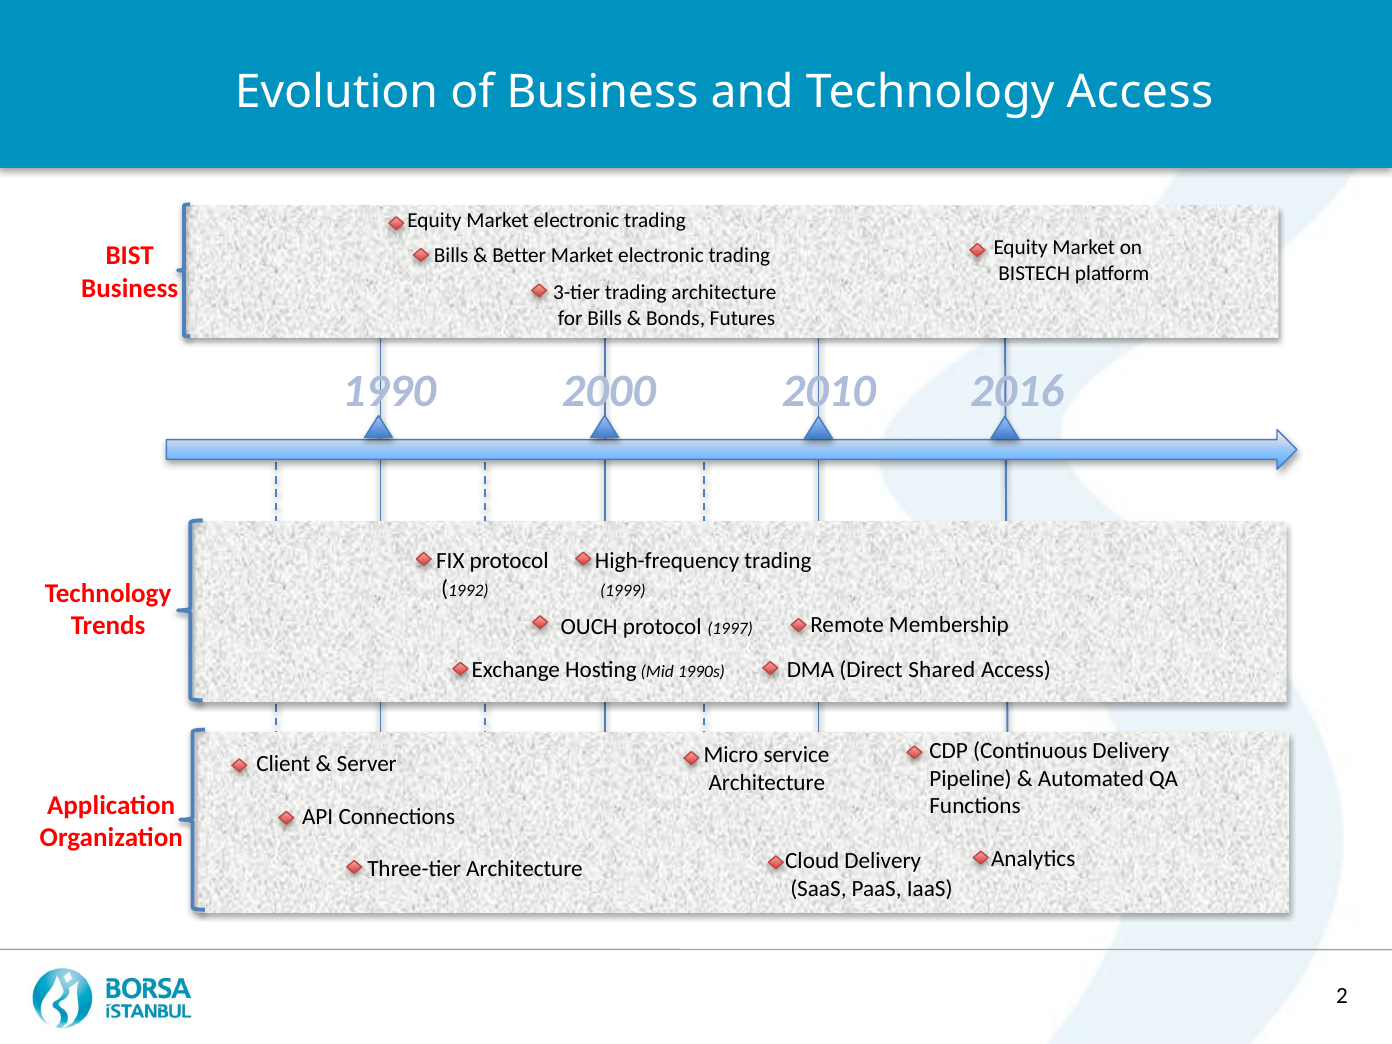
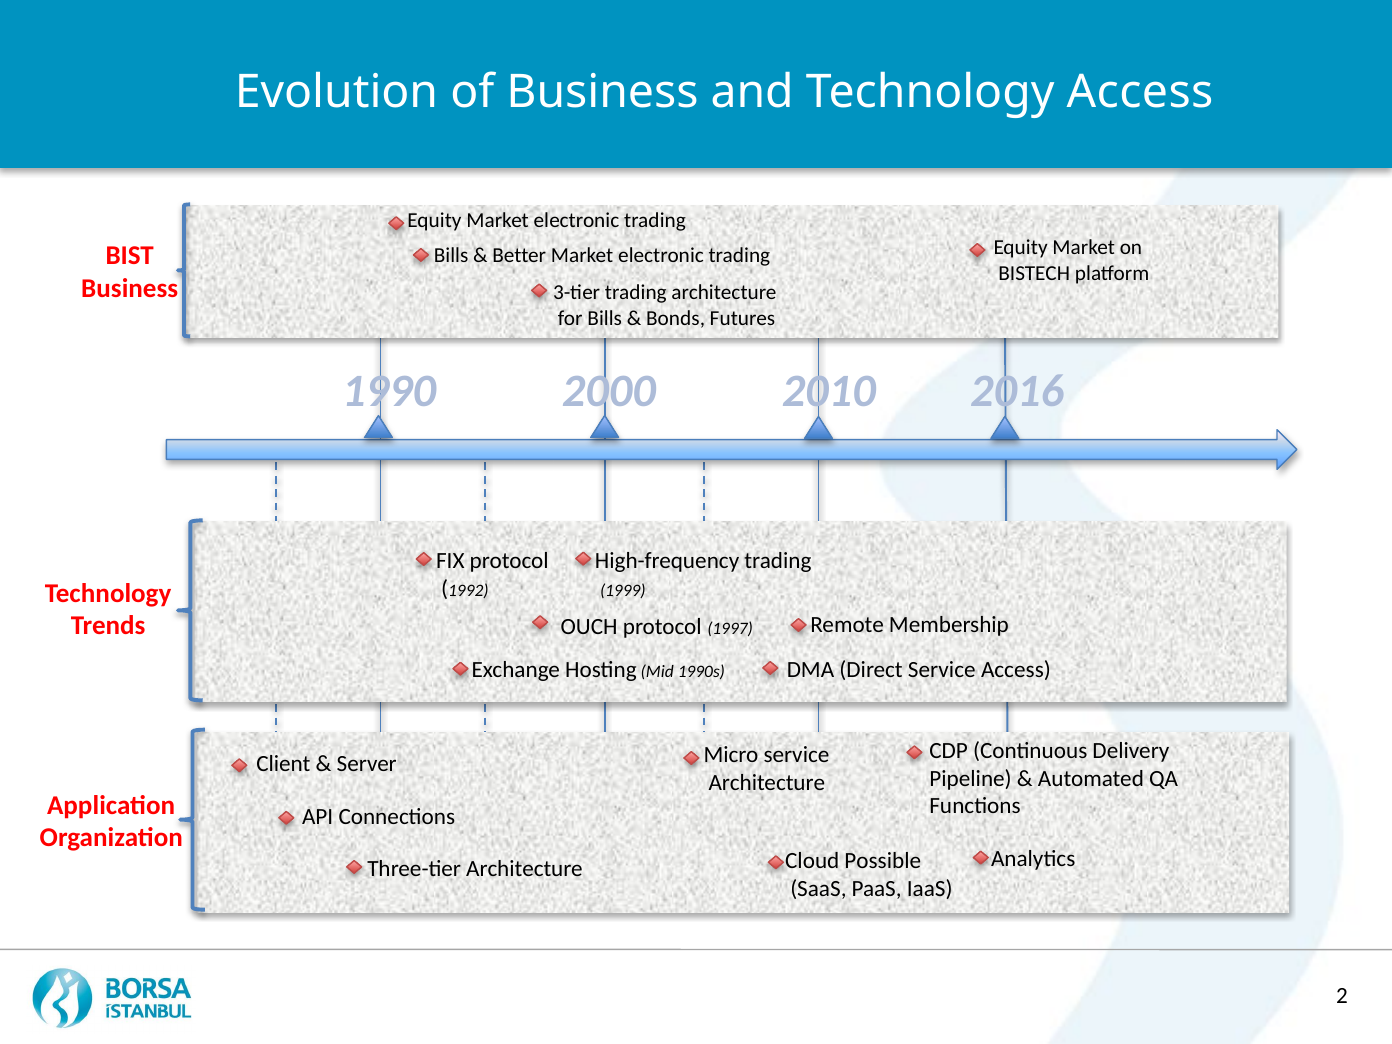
Direct Shared: Shared -> Service (942, 670)
Cloud Delivery: Delivery -> Possible (883, 861)
